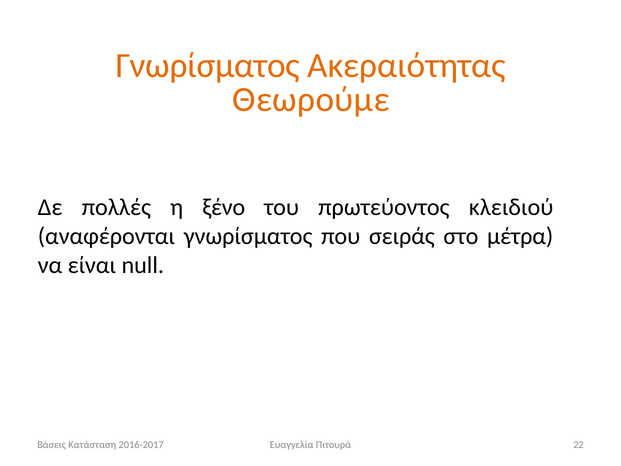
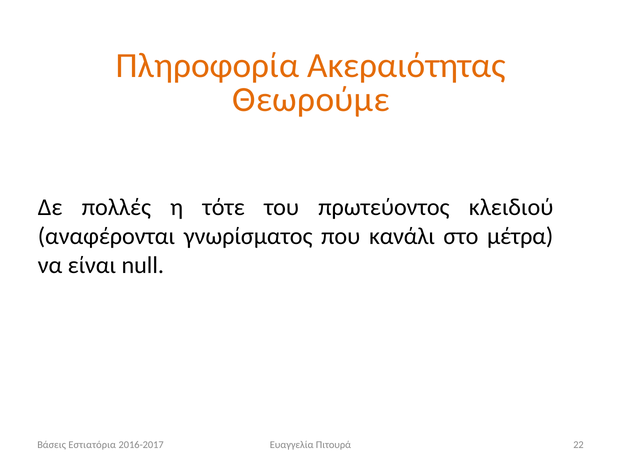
Γνωρίσματος: Γνωρίσματος -> Πληροφορία (208, 66)
ξένο: ξένο -> τότε (224, 207)
σειράς: σειράς -> κανάλι (402, 236)
Κατάσταση: Κατάσταση -> Εστιατόρια (92, 445)
